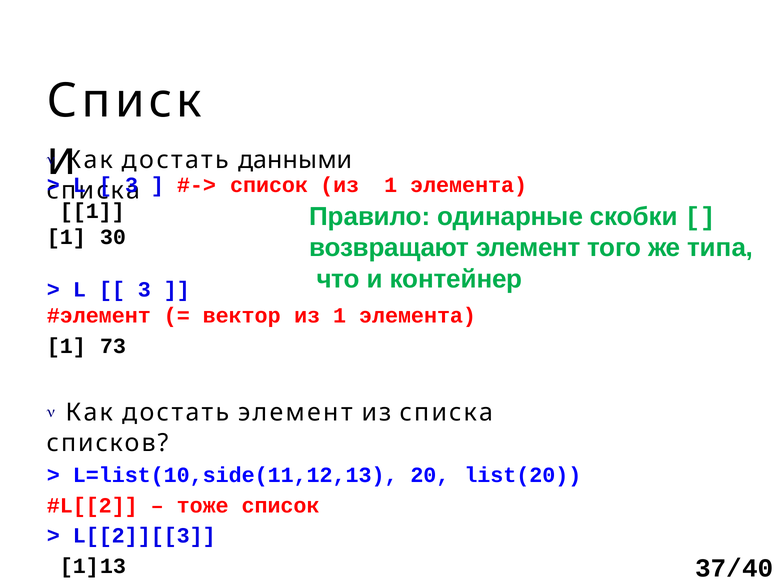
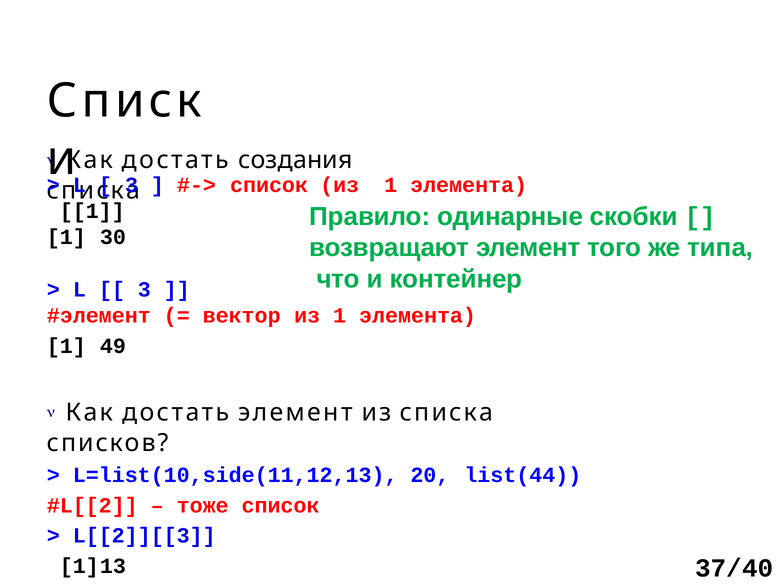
данными: данными -> создания (295, 160)
73: 73 -> 49 (113, 346)
list(20: list(20 -> list(44 (523, 475)
